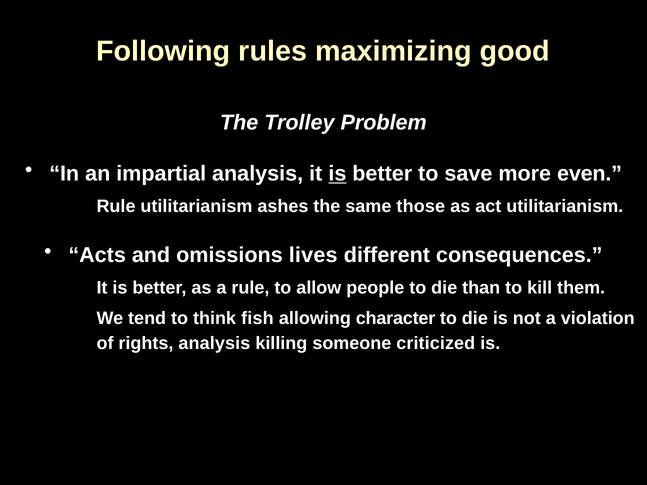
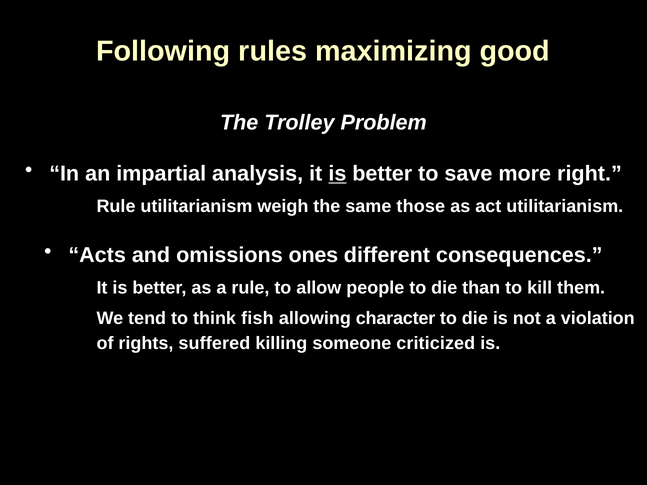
even: even -> right (589, 174)
ashes: ashes -> weigh (283, 206)
lives: lives -> ones (313, 255)
rights analysis: analysis -> suffered (214, 344)
